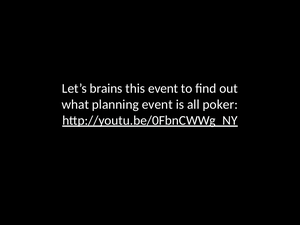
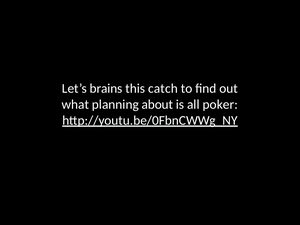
this event: event -> catch (163, 88)
planning event: event -> about (157, 104)
